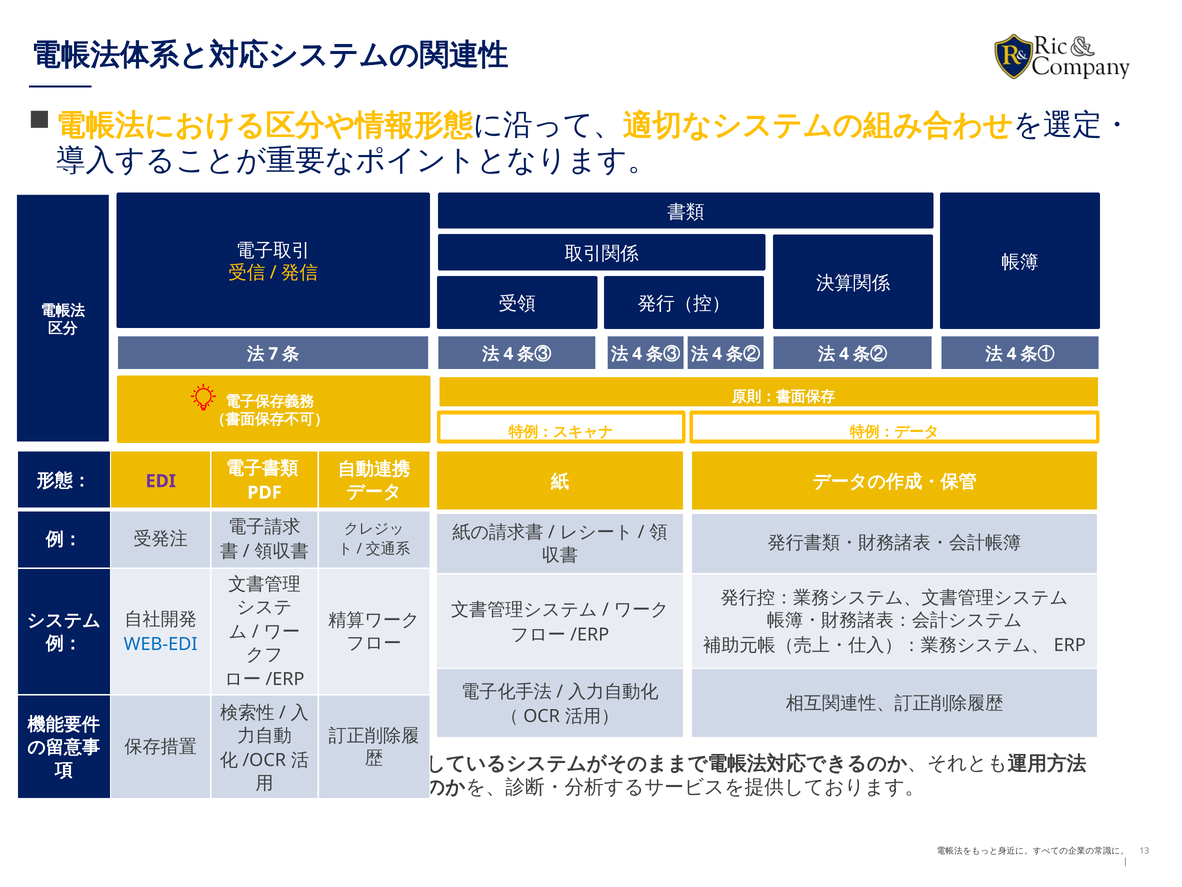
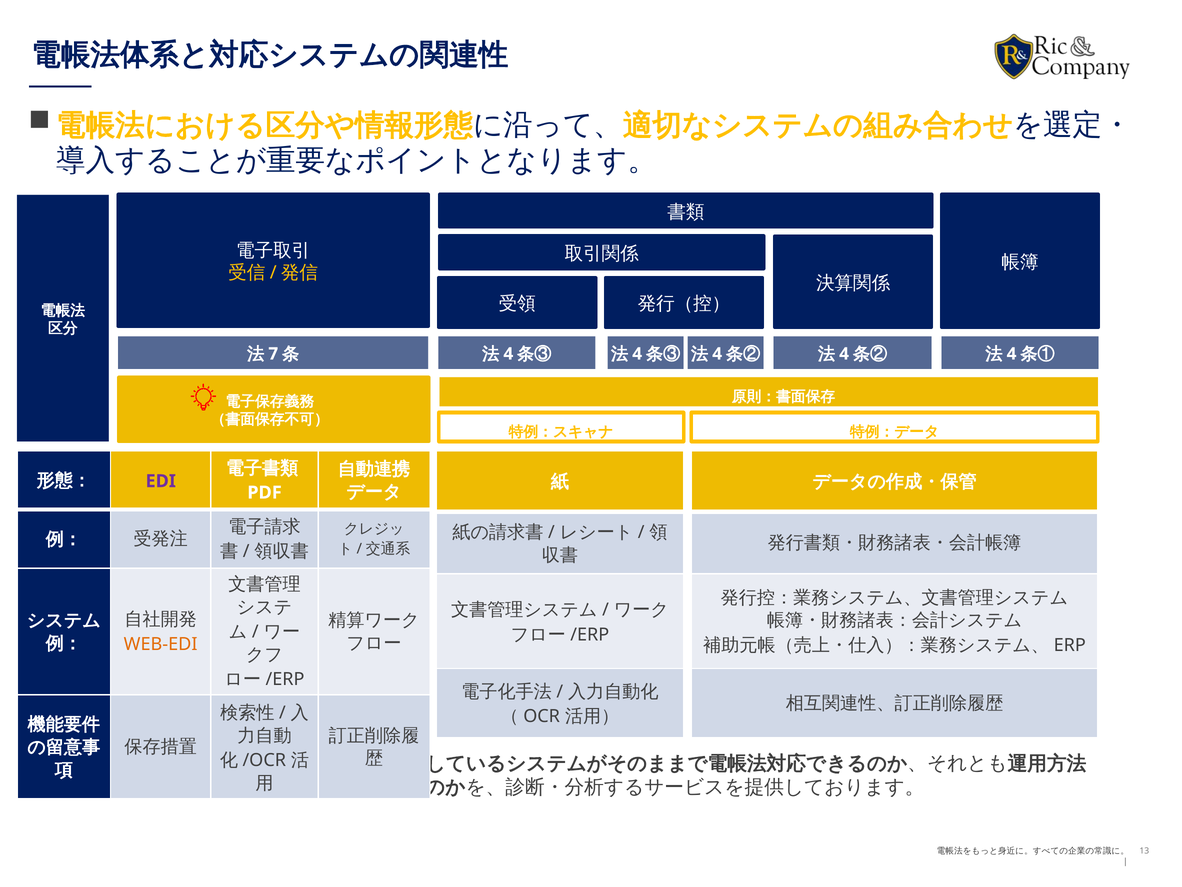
WEB-EDI colour: blue -> orange (161, 644)
